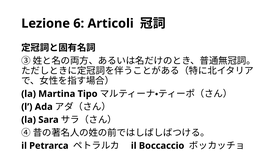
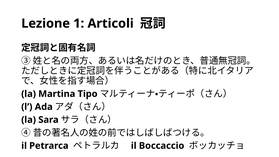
6: 6 -> 1 (79, 23)
